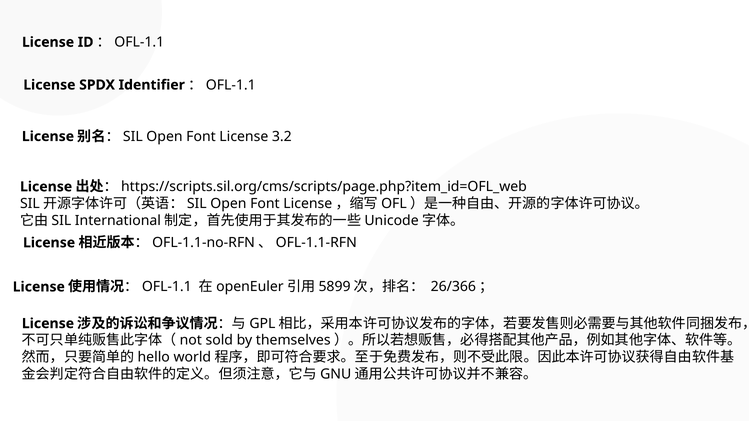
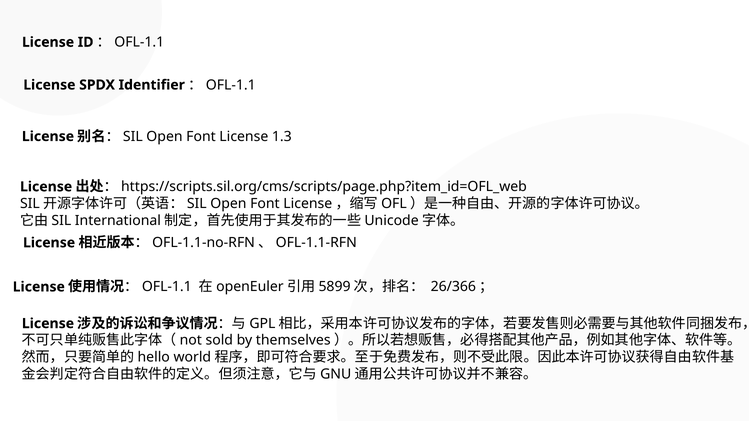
3.2: 3.2 -> 1.3 (282, 137)
